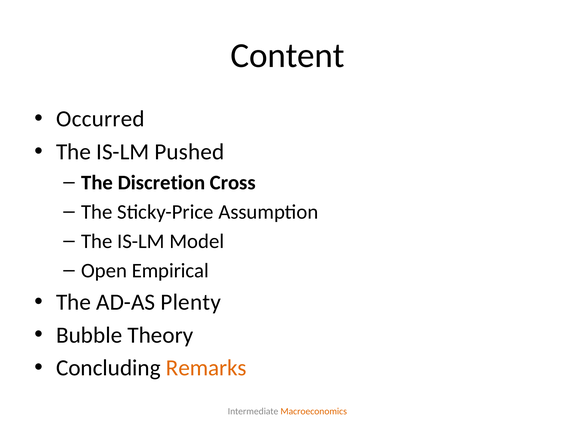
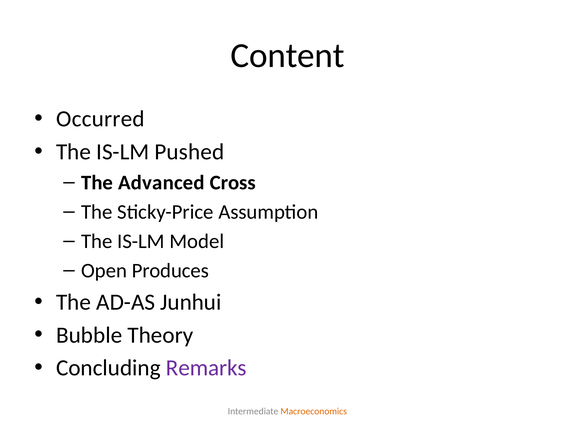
Discretion: Discretion -> Advanced (161, 183)
Empirical: Empirical -> Produces (170, 271)
Plenty: Plenty -> Junhui (191, 302)
Remarks colour: orange -> purple (206, 368)
